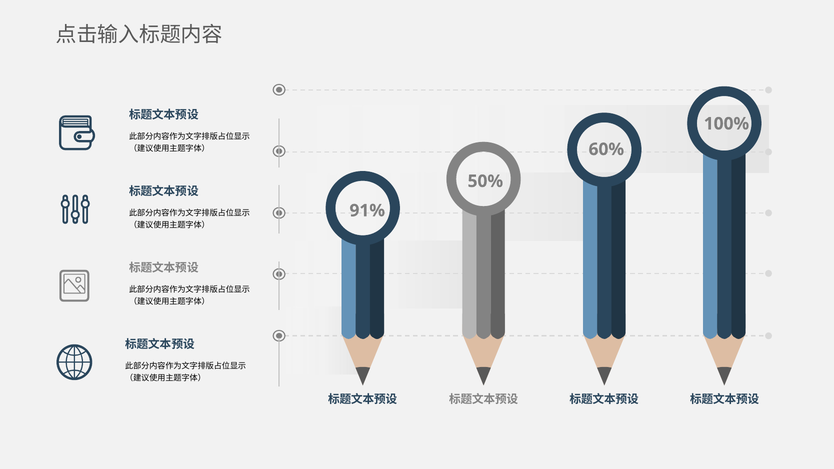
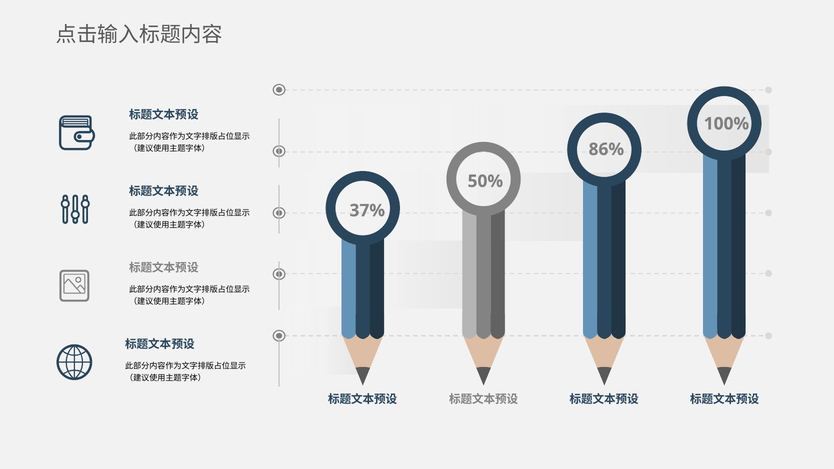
60%: 60% -> 86% (606, 149)
91%: 91% -> 37% (367, 211)
